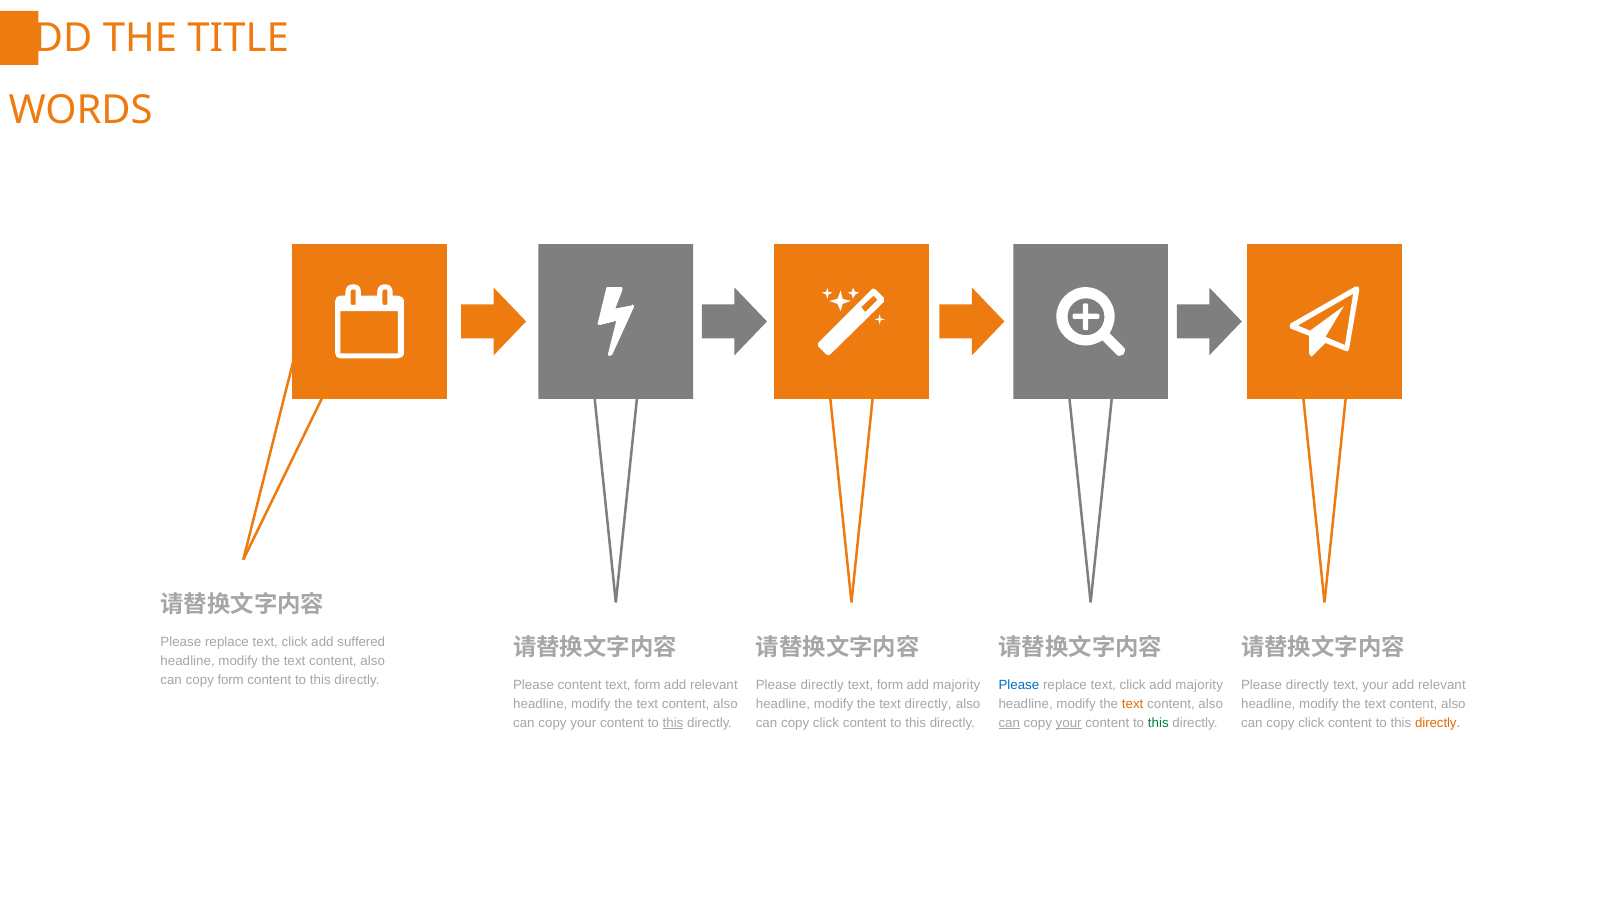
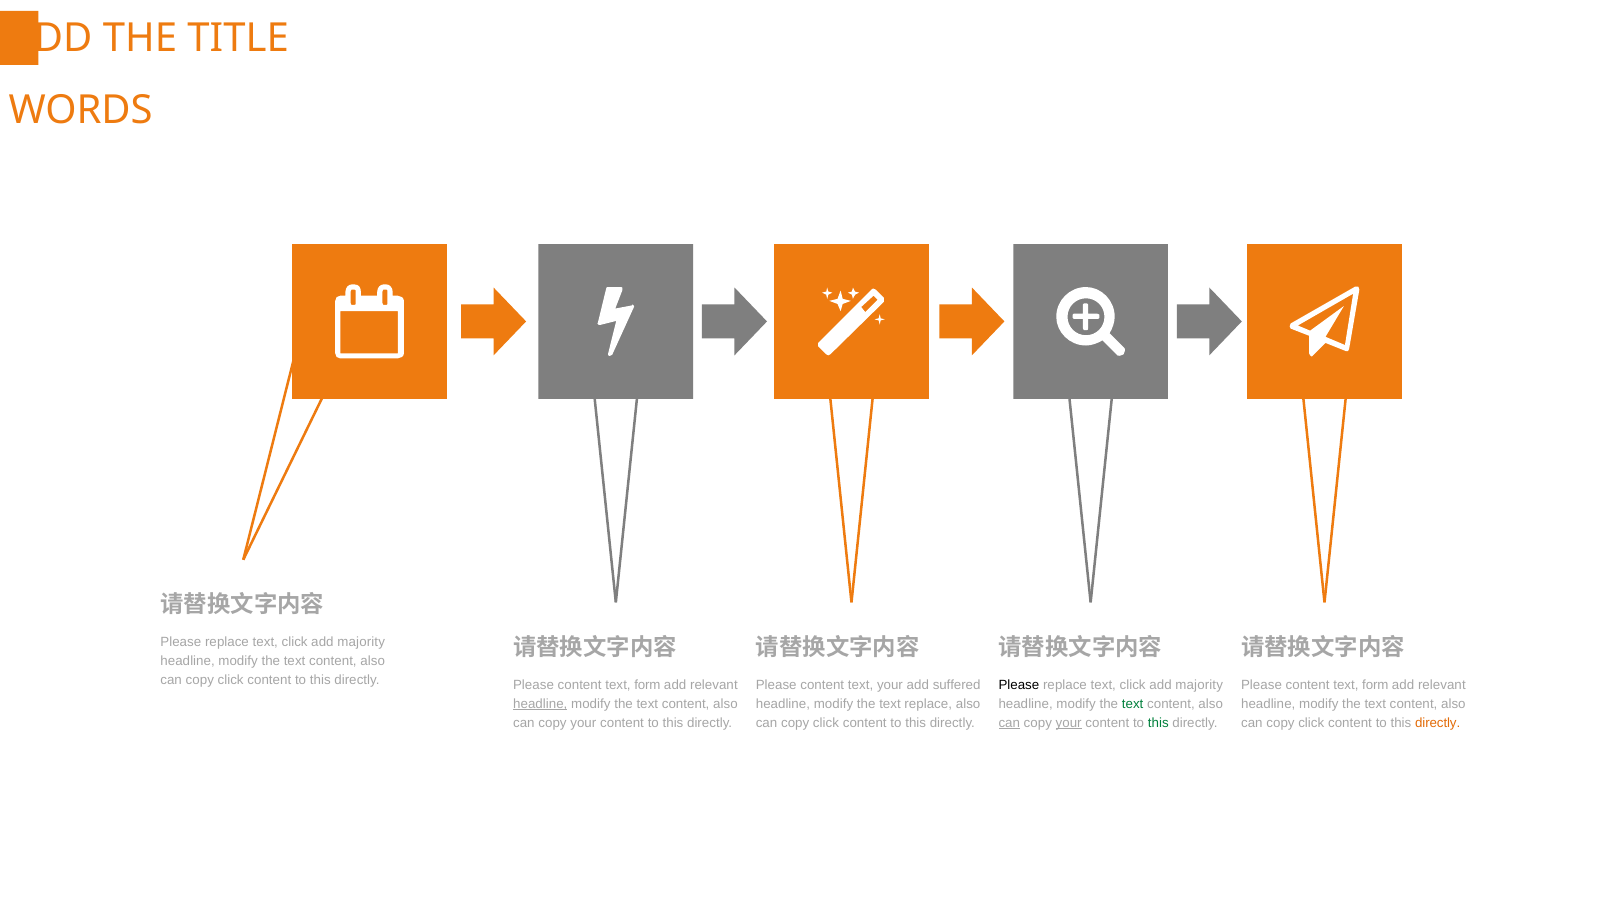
suffered: suffered -> majority (361, 642)
form: form -> click (231, 680)
directly: directly -> content (822, 684)
form: form -> your (890, 684)
majority: majority -> suffered (957, 684)
Please colour: blue -> black (1019, 684)
directly: directly -> content (1308, 684)
your: your -> form (1375, 684)
headline underline: none -> present (540, 704)
text directly: directly -> replace (928, 704)
text colour: orange -> green (1133, 704)
this underline: present -> none (673, 723)
